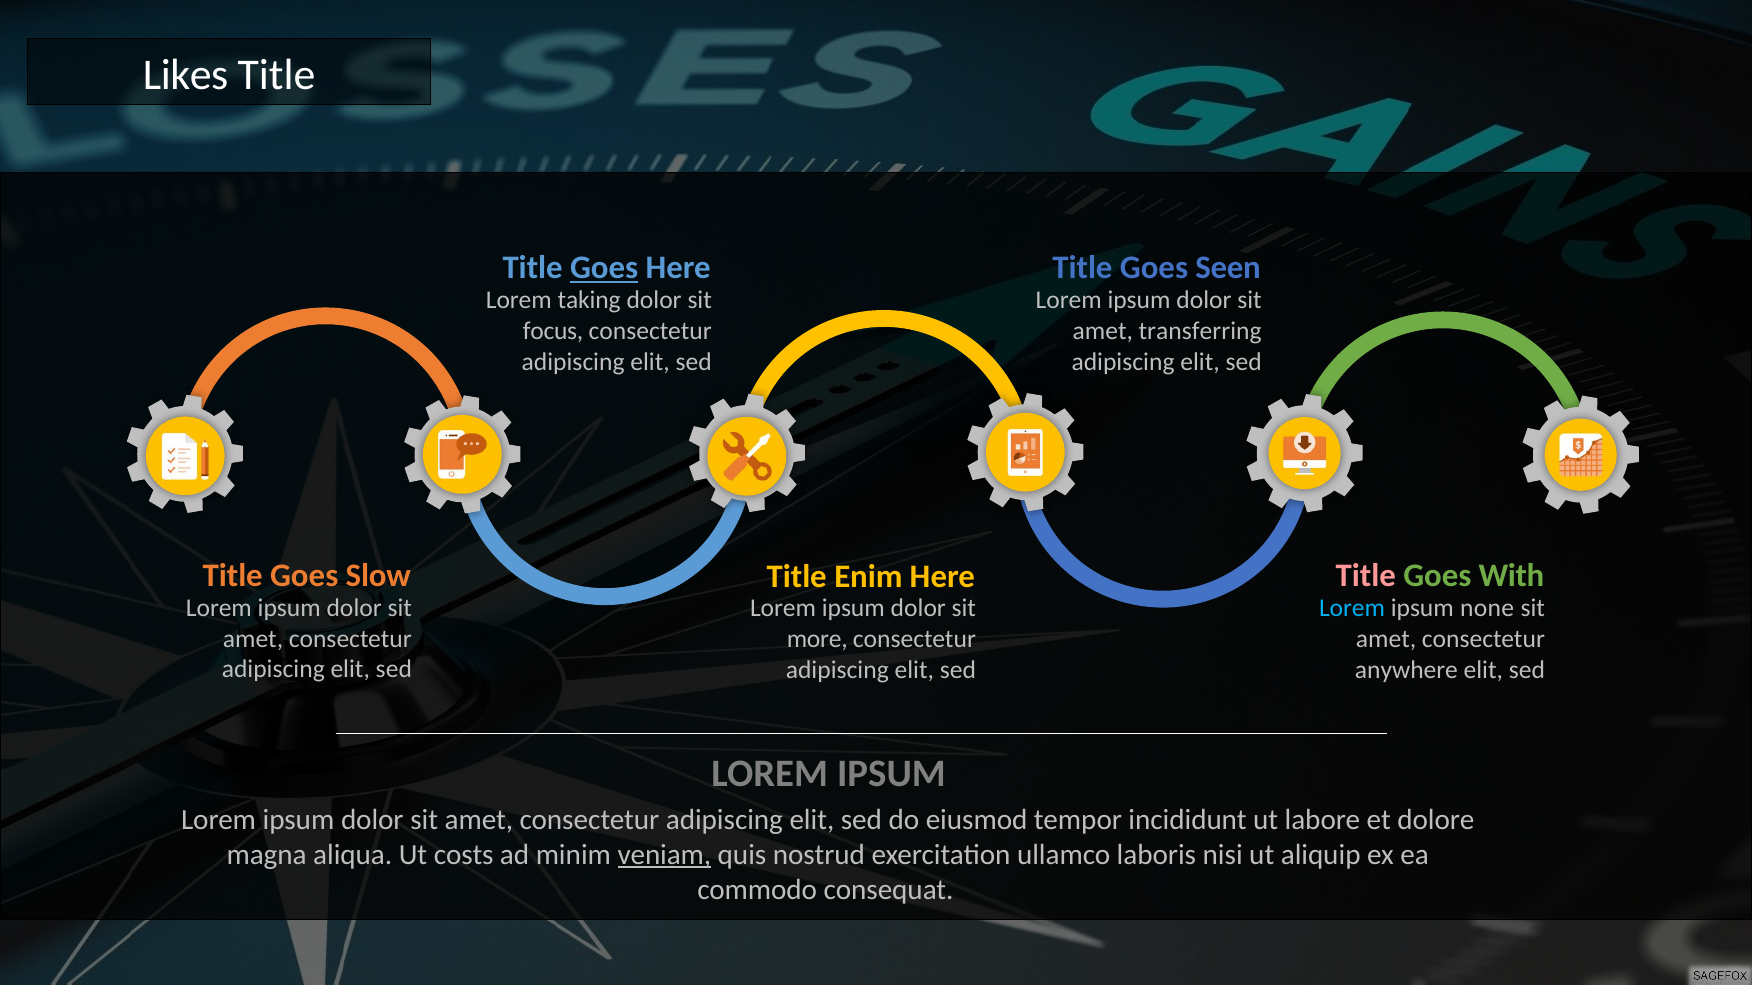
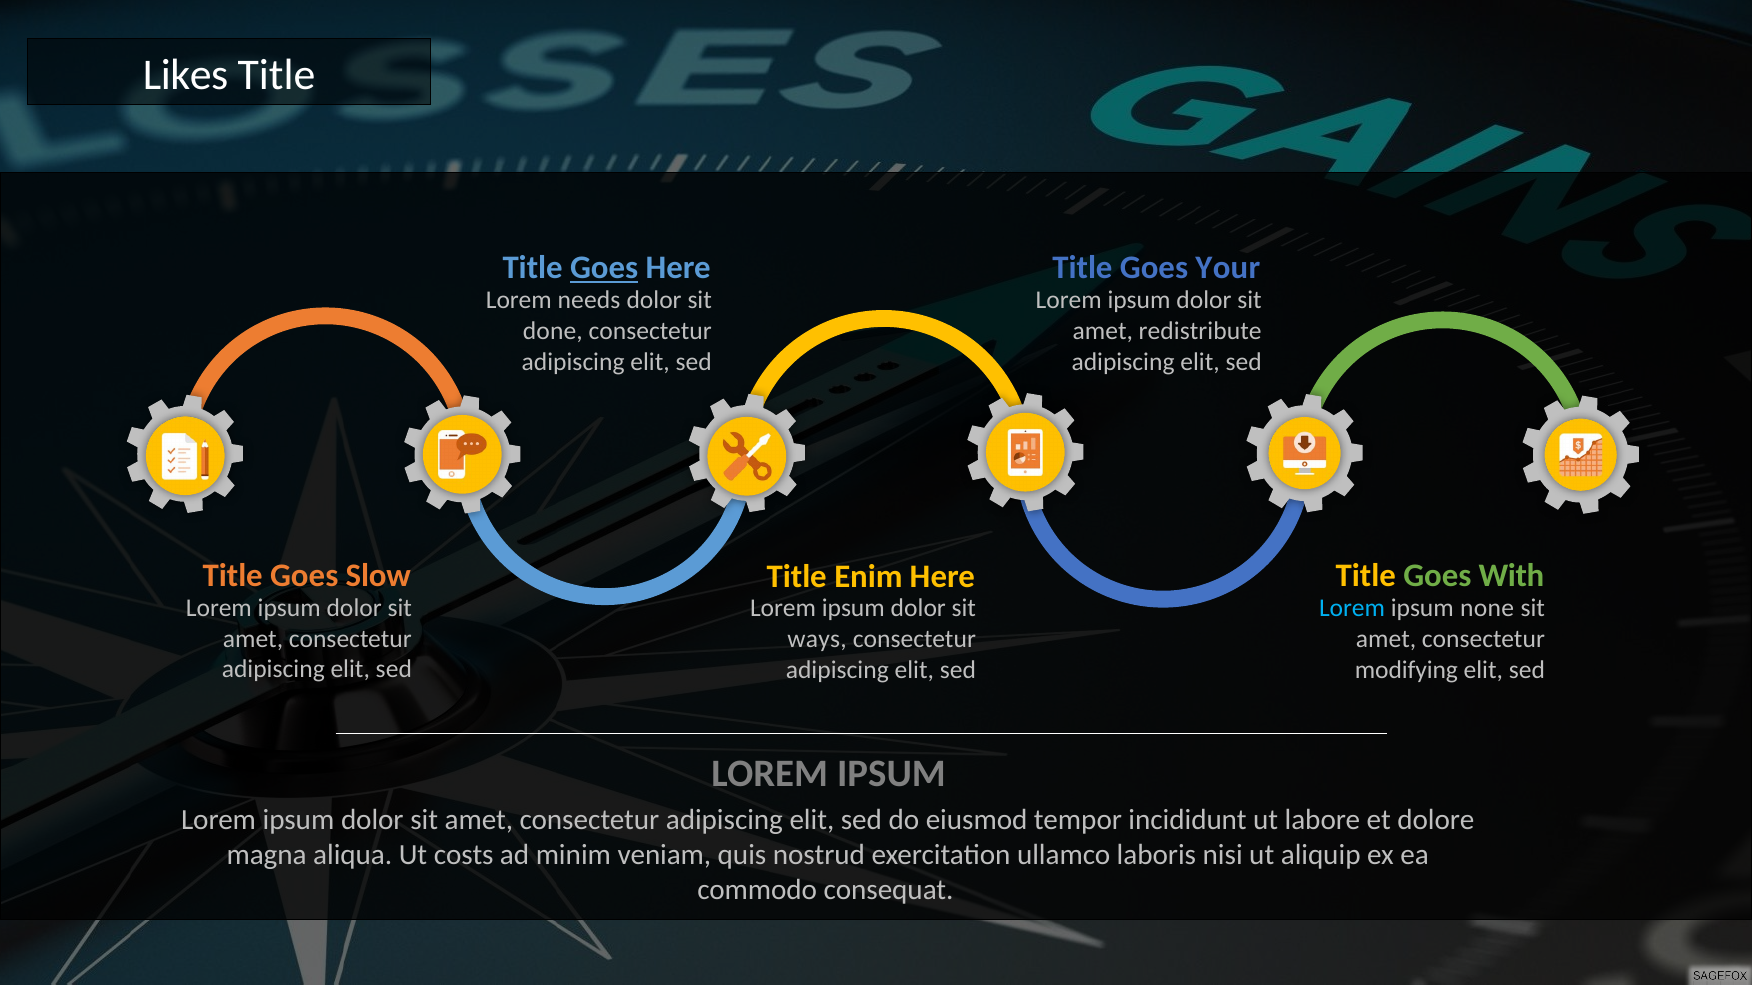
Seen: Seen -> Your (1228, 268)
taking: taking -> needs (589, 301)
focus: focus -> done (553, 331)
transferring: transferring -> redistribute (1200, 331)
Title colour: pink -> yellow (1366, 576)
more: more -> ways (817, 640)
anywhere: anywhere -> modifying (1406, 670)
veniam underline: present -> none (664, 855)
